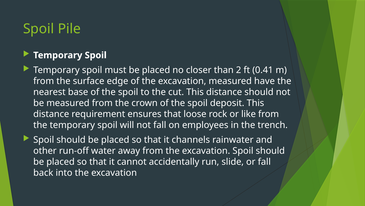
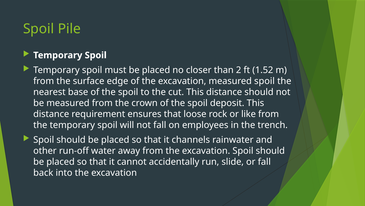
0.41: 0.41 -> 1.52 (263, 70)
measured have: have -> spoil (264, 81)
